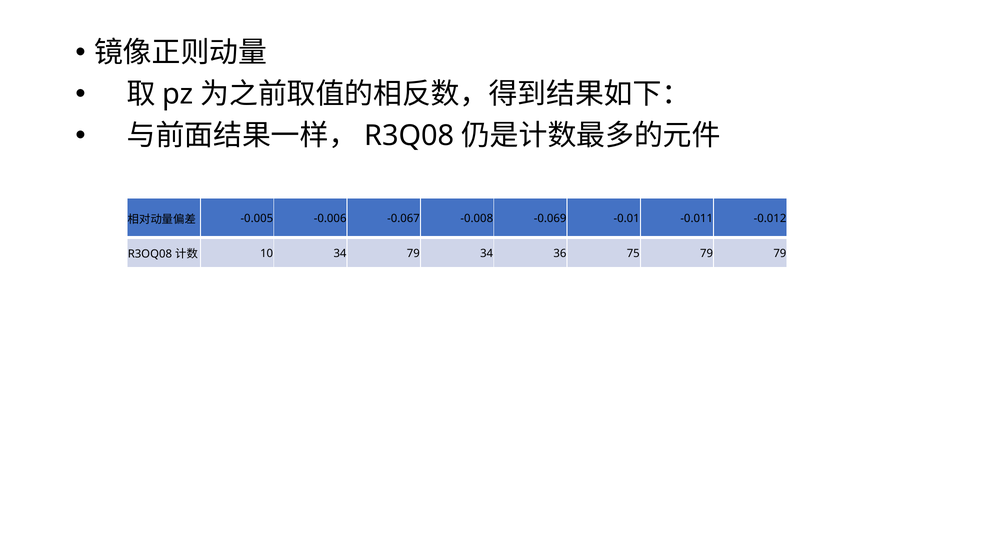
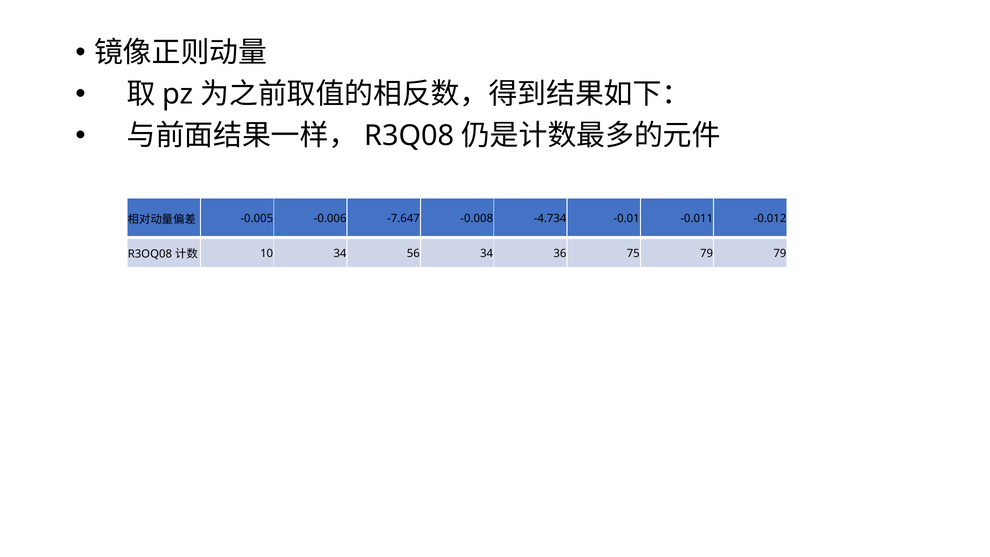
-0.067: -0.067 -> -7.647 (403, 219)
-0.069: -0.069 -> -4.734 (550, 219)
34 79: 79 -> 56 (413, 253)
